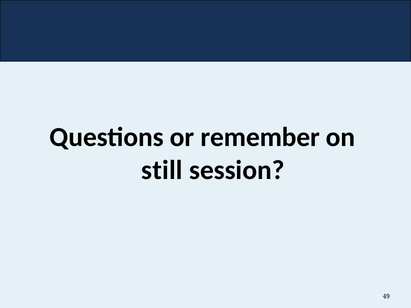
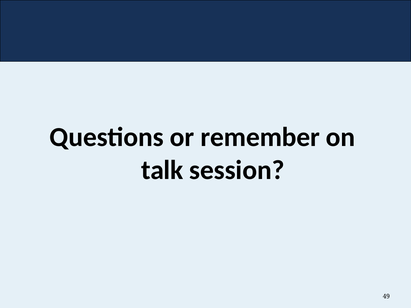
still: still -> talk (162, 170)
